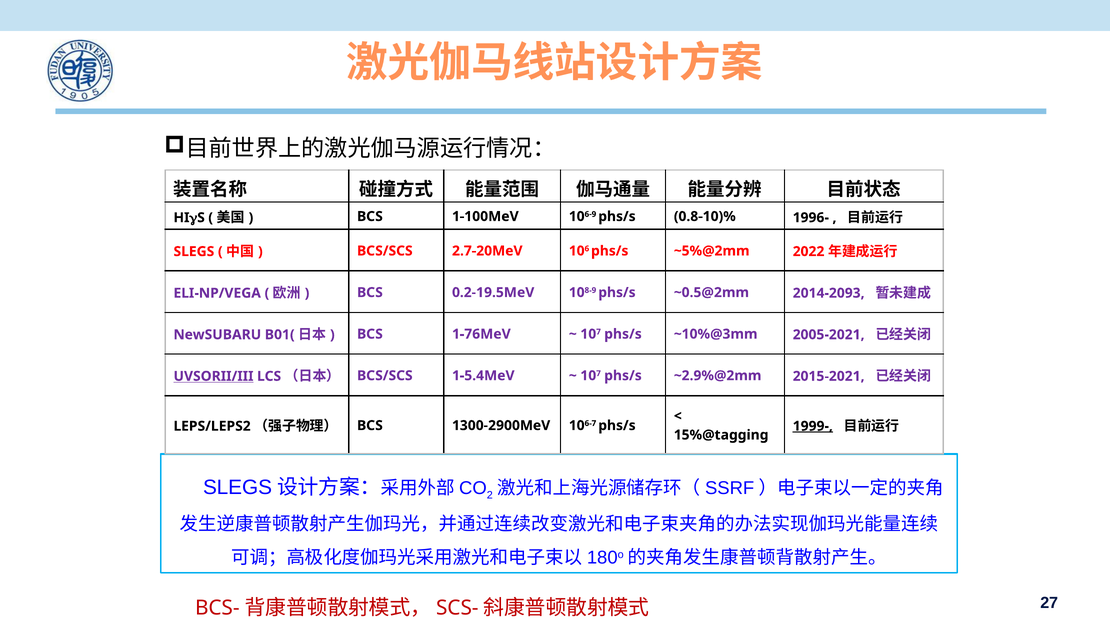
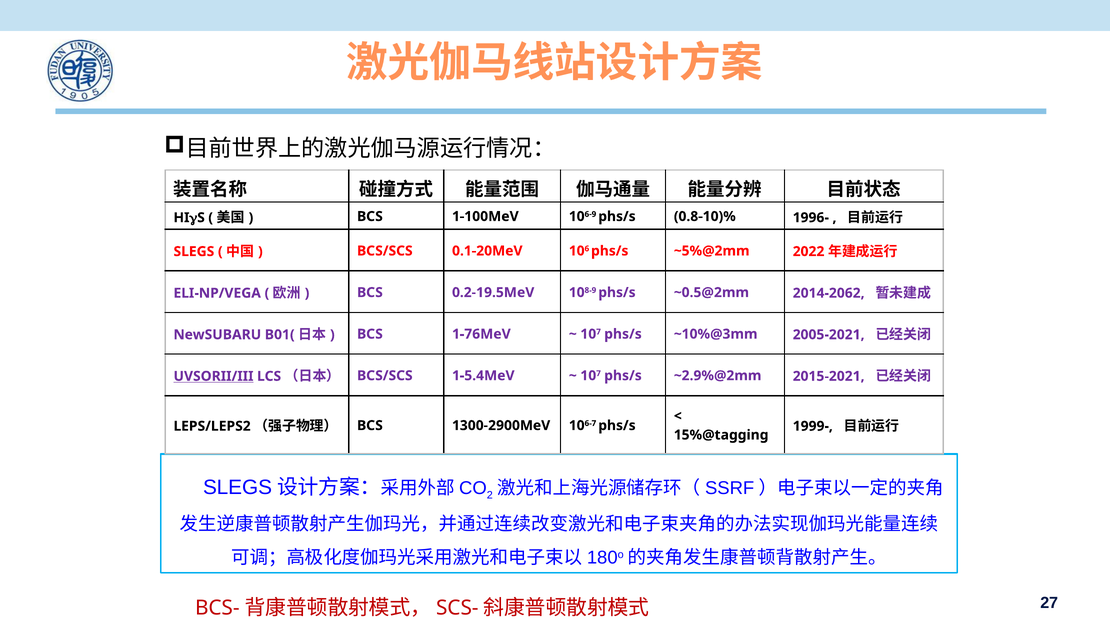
2.7-20MeV: 2.7-20MeV -> 0.1-20MeV (487, 251)
2014-2093: 2014-2093 -> 2014-2062 (829, 293)
1999- underline: present -> none (813, 426)
